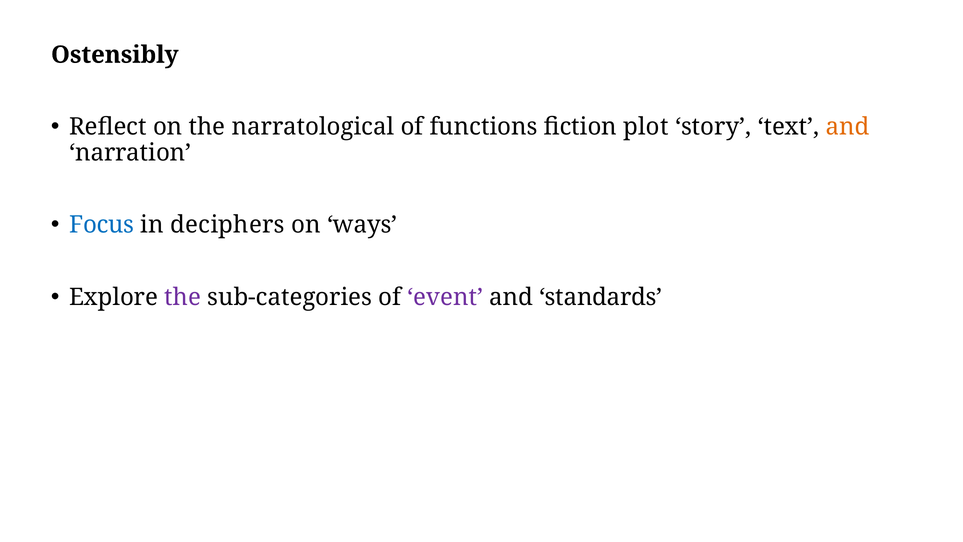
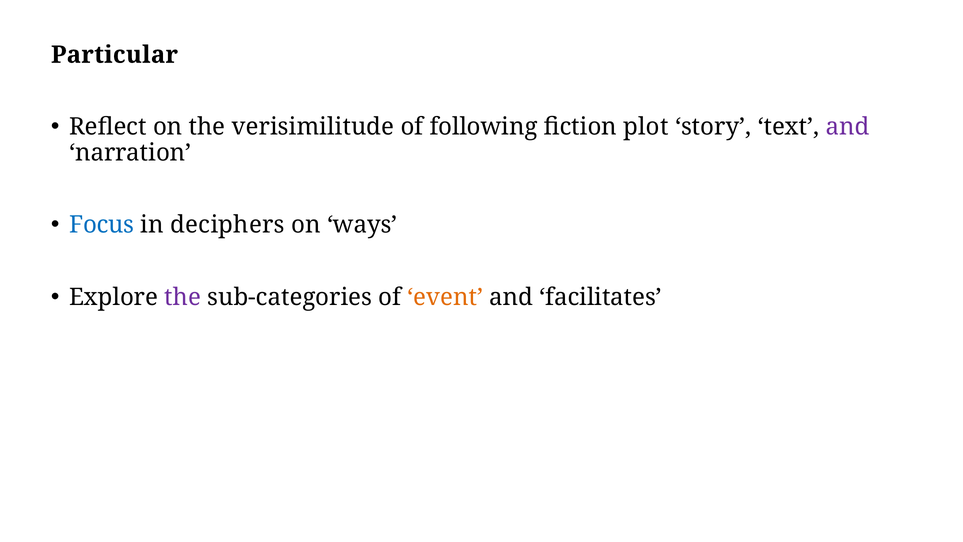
Ostensibly: Ostensibly -> Particular (115, 55)
narratological: narratological -> verisimilitude (313, 127)
functions: functions -> following (484, 127)
and colour: orange -> purple (848, 127)
event colour: purple -> orange (445, 297)
standards: standards -> facilitates (601, 297)
